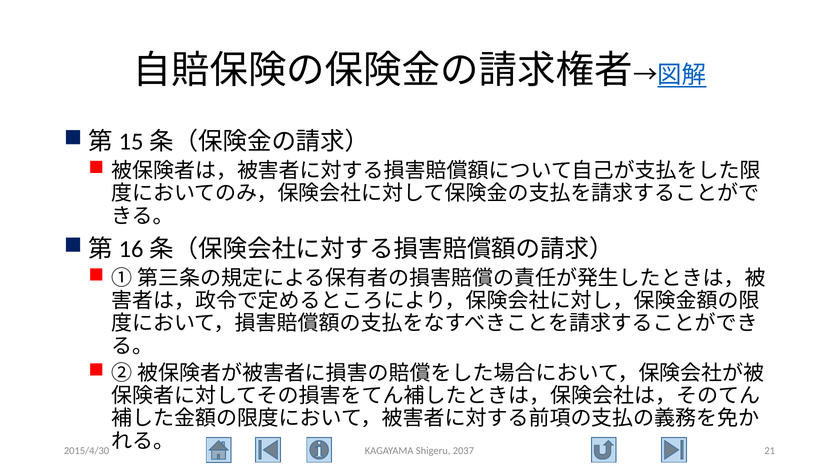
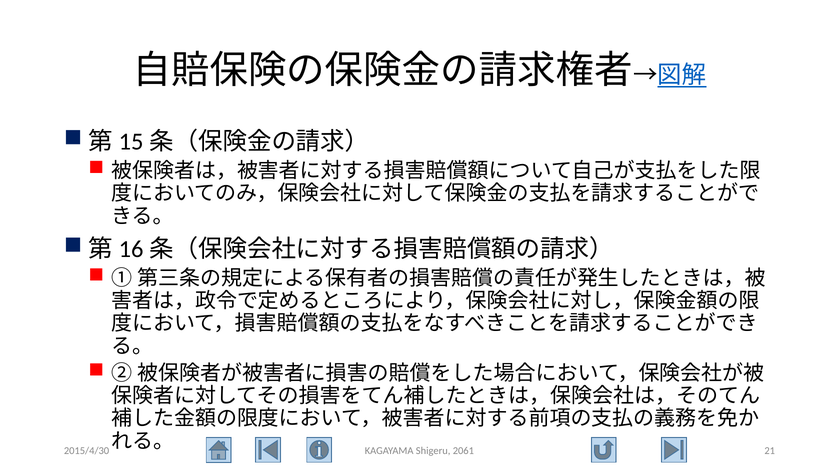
2037: 2037 -> 2061 (463, 451)
